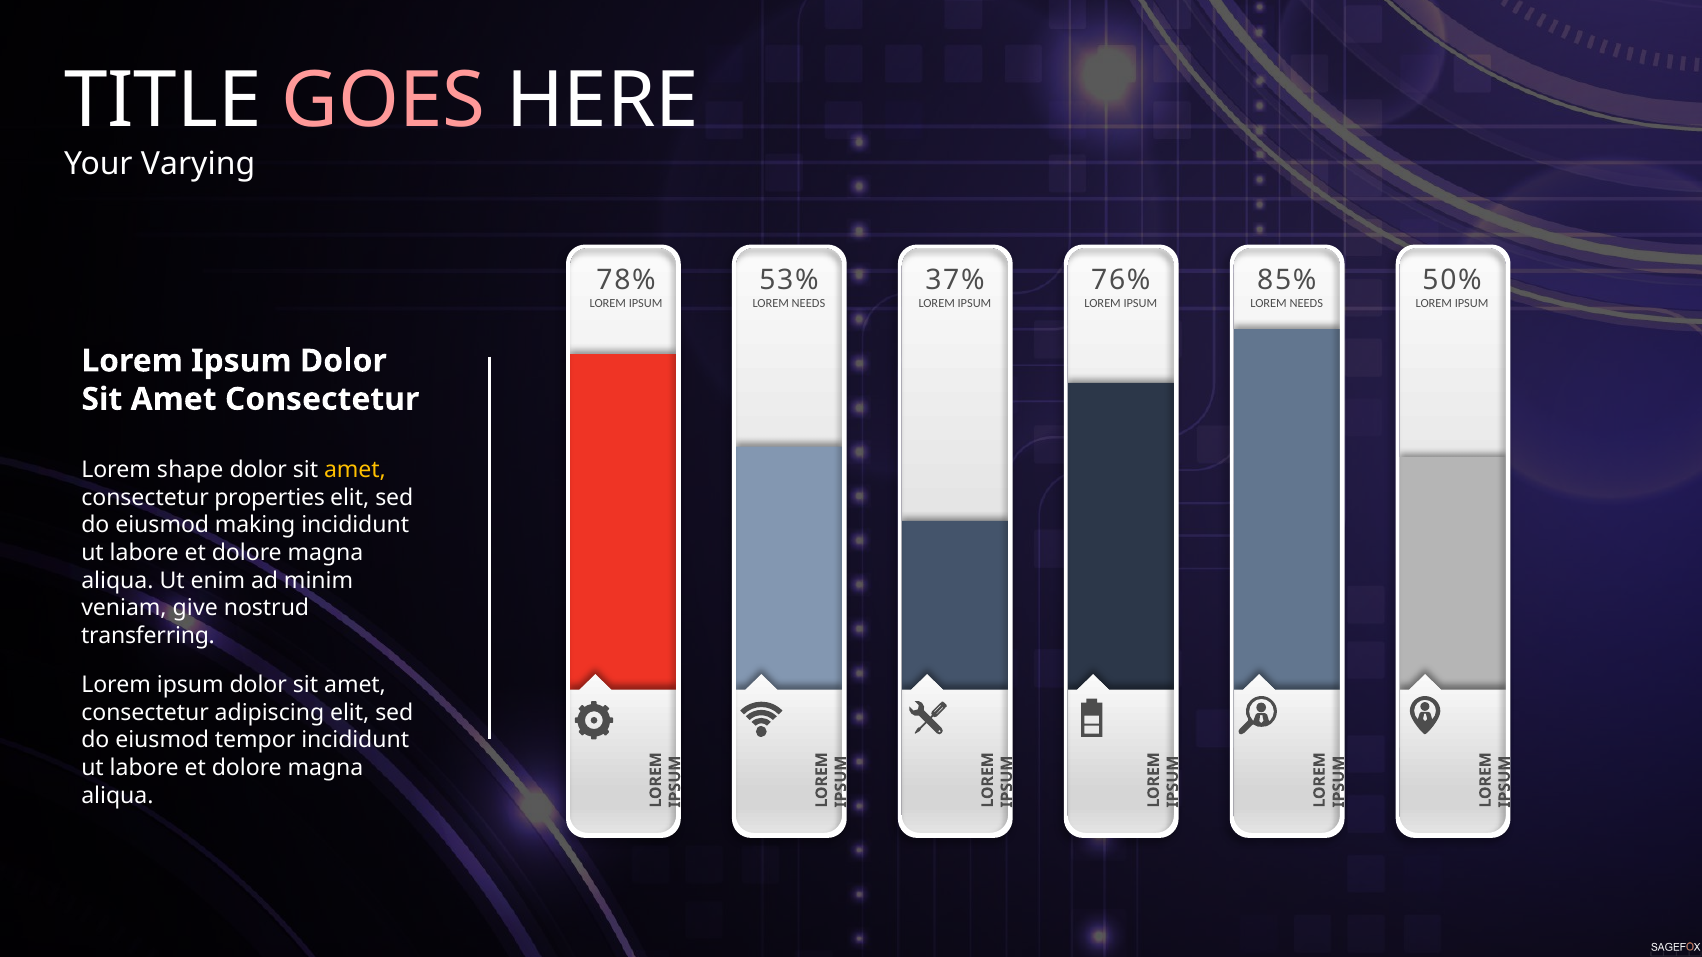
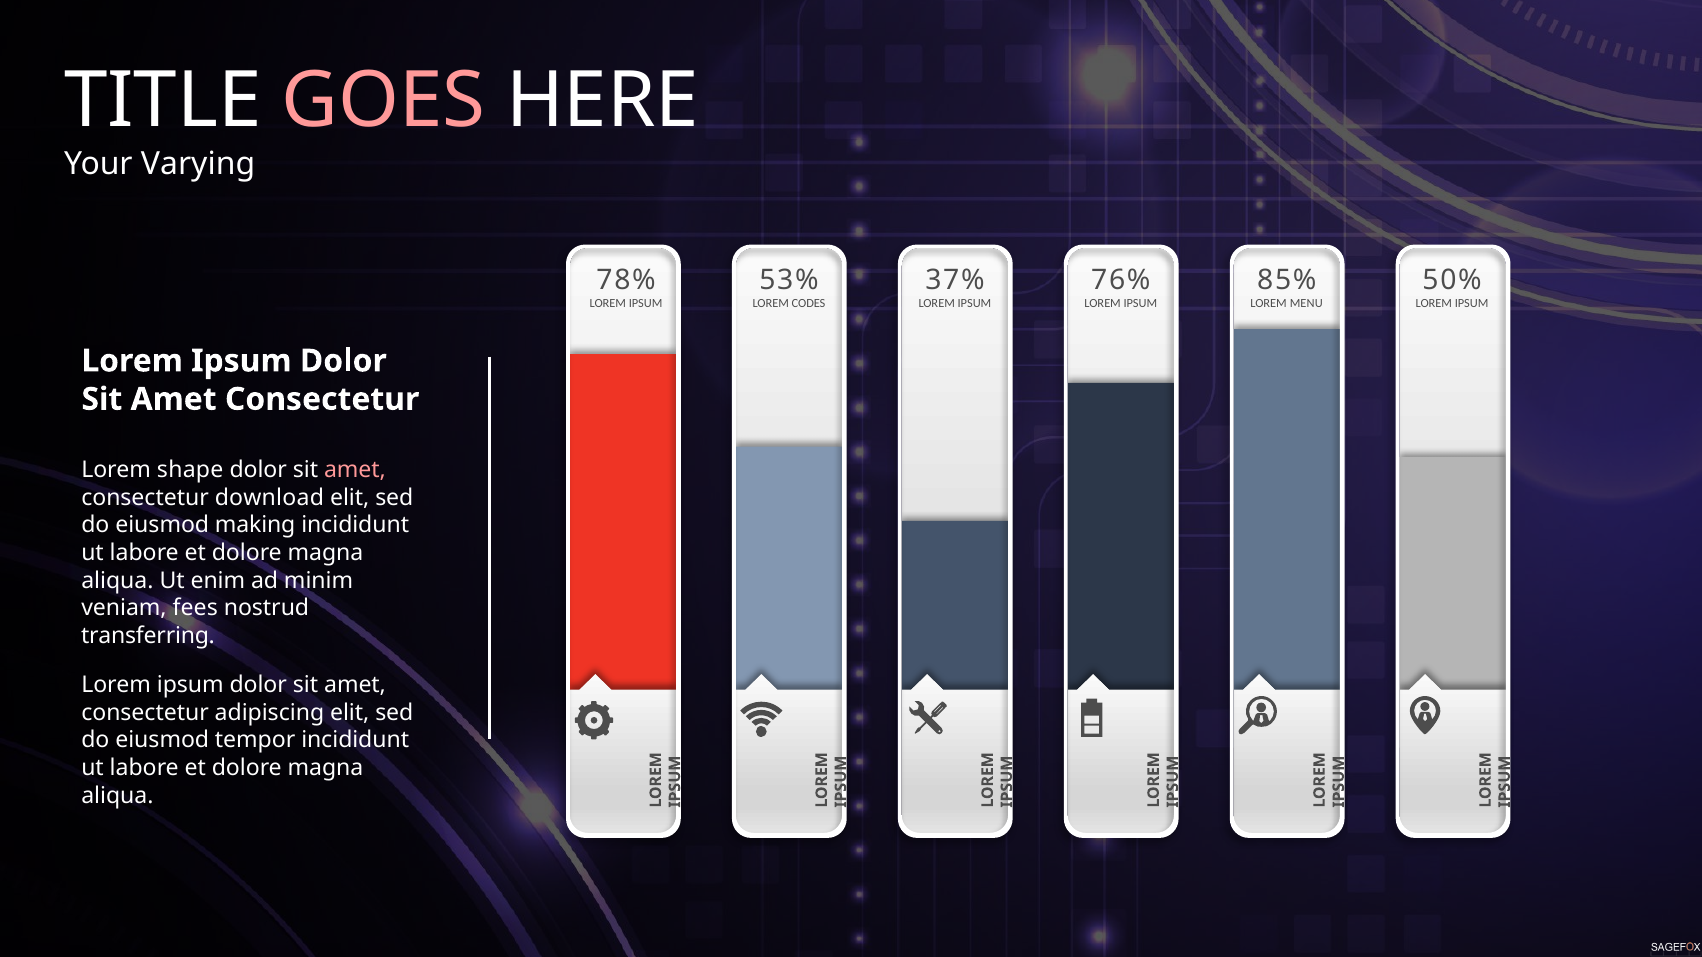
NEEDS: NEEDS -> MENU (1306, 304)
NEEDS: NEEDS -> CODES (809, 304)
amet colour: yellow -> pink (355, 470)
properties: properties -> download (269, 498)
give: give -> fees (195, 609)
